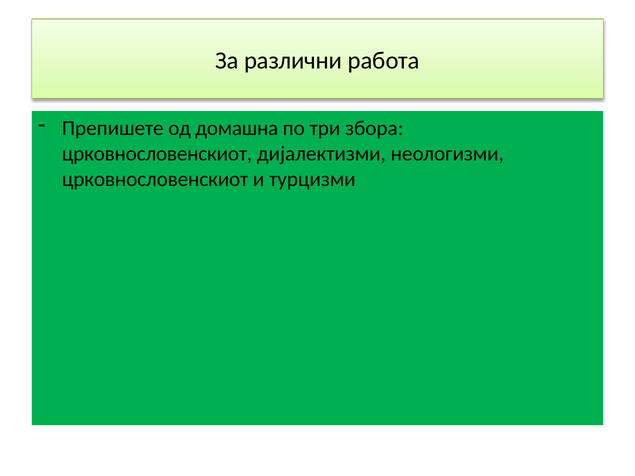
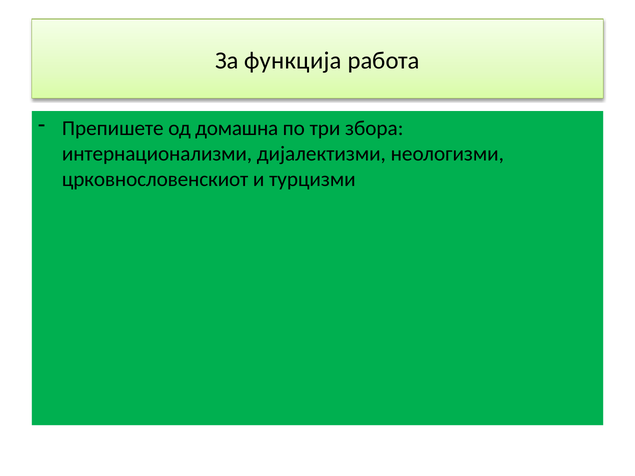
различни: различни -> функција (293, 60)
црковнословенскиот: црковнословенскиот -> интернационализми (157, 154)
